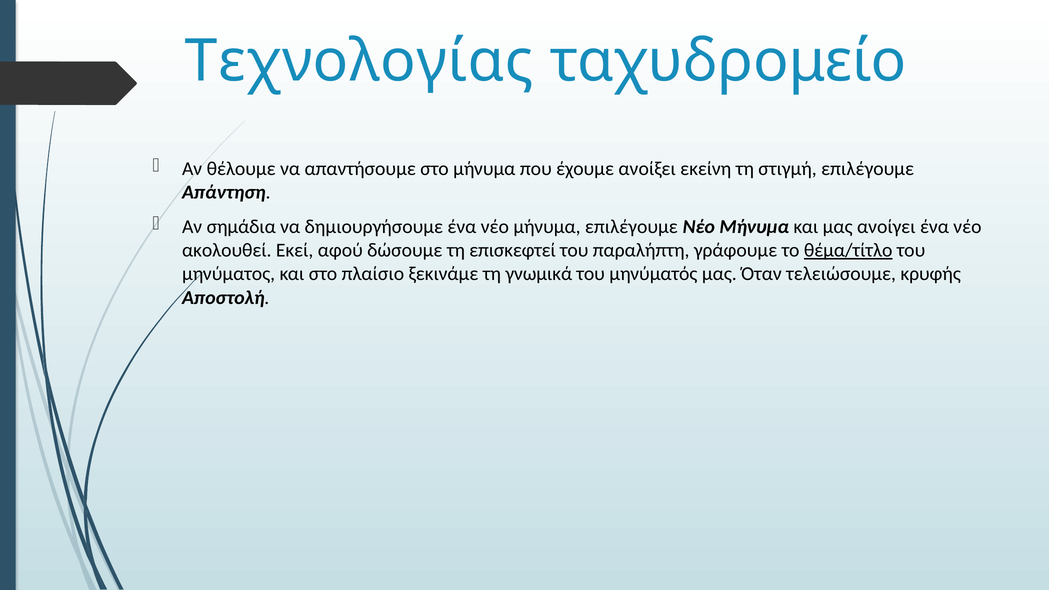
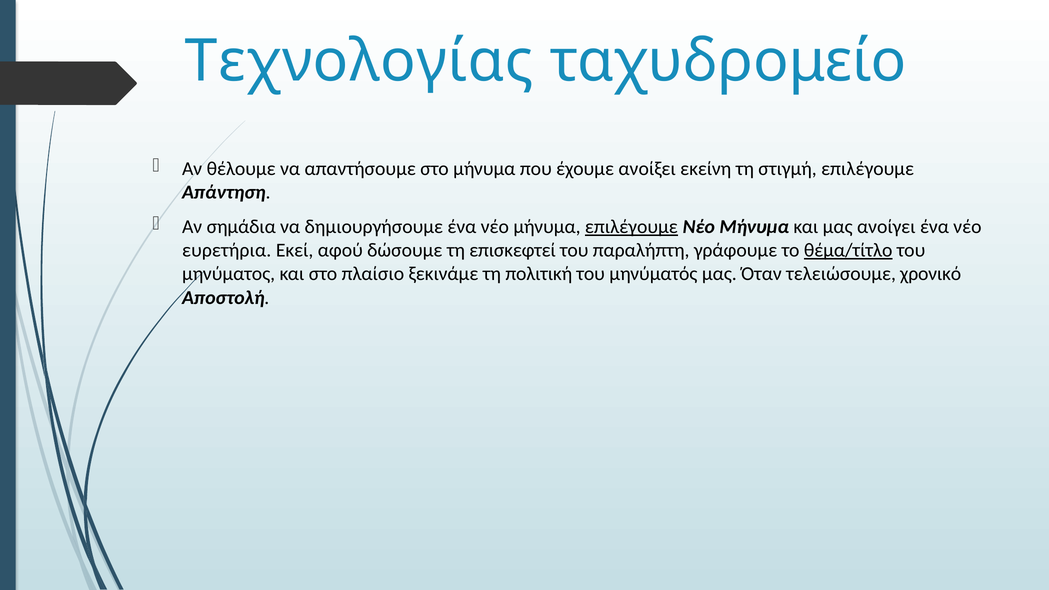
επιλέγουμε underline: none -> present (631, 227)
ακολουθεί: ακολουθεί -> ευρετήρια (227, 250)
γνωμικά: γνωμικά -> πολιτική (539, 274)
κρυφής: κρυφής -> χρονικό (931, 274)
